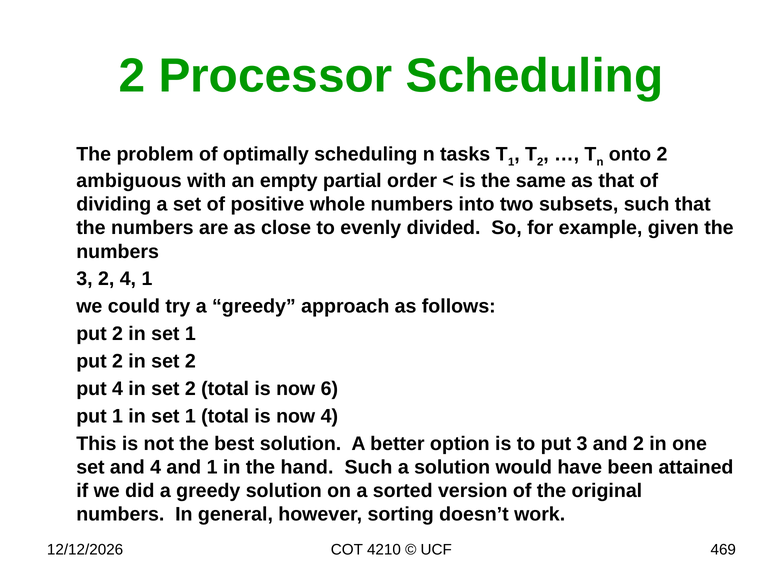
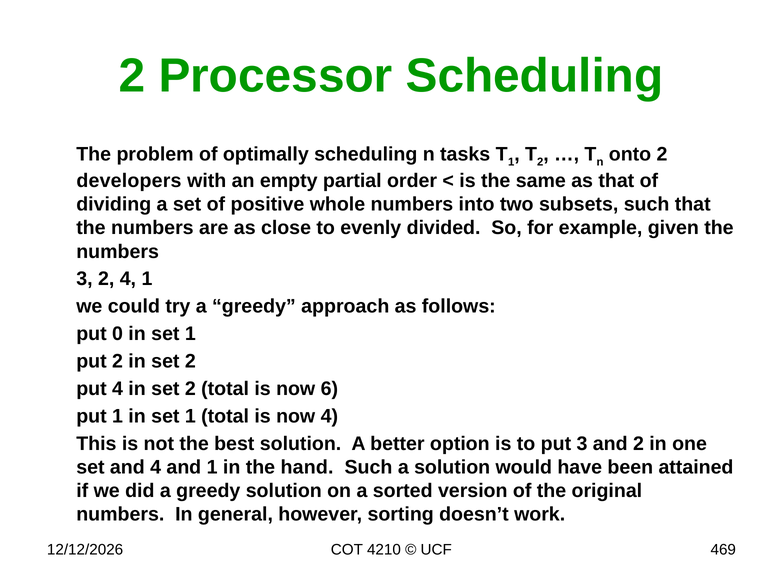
ambiguous: ambiguous -> developers (129, 181)
2: 2 -> 0 (118, 333)
